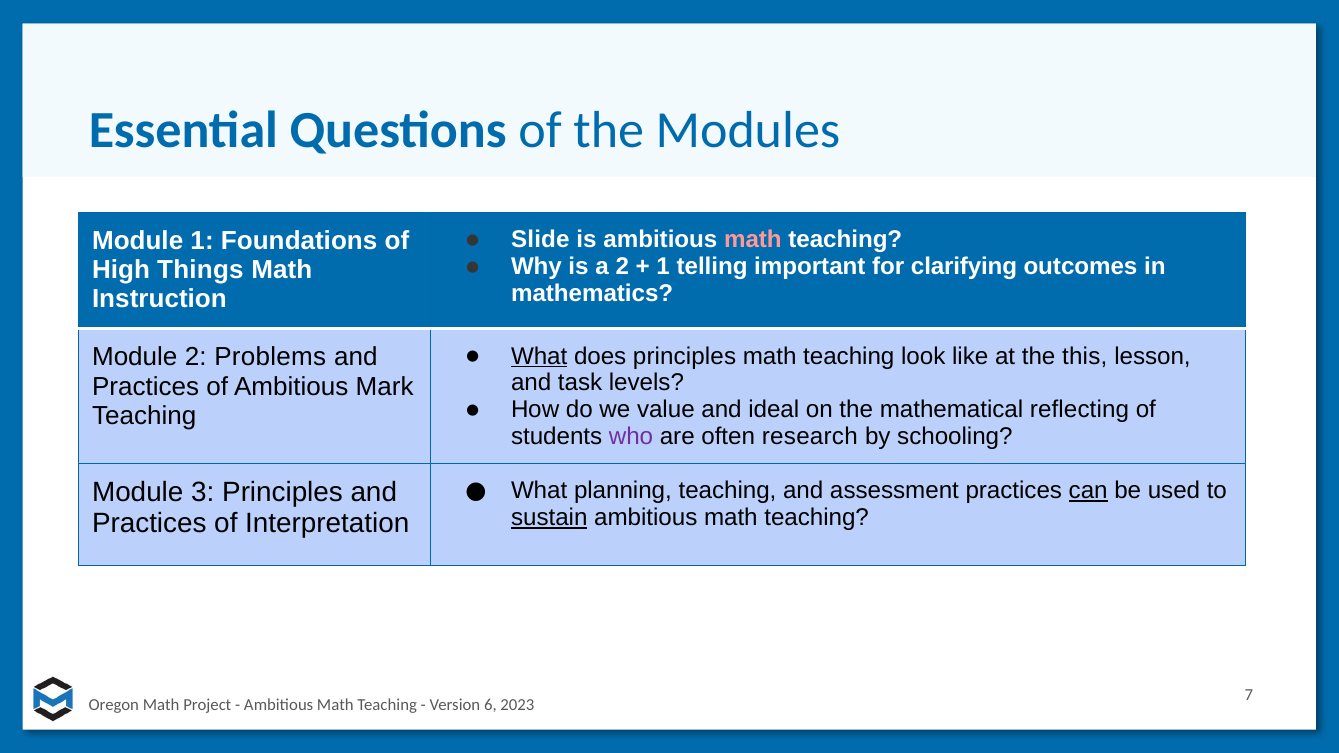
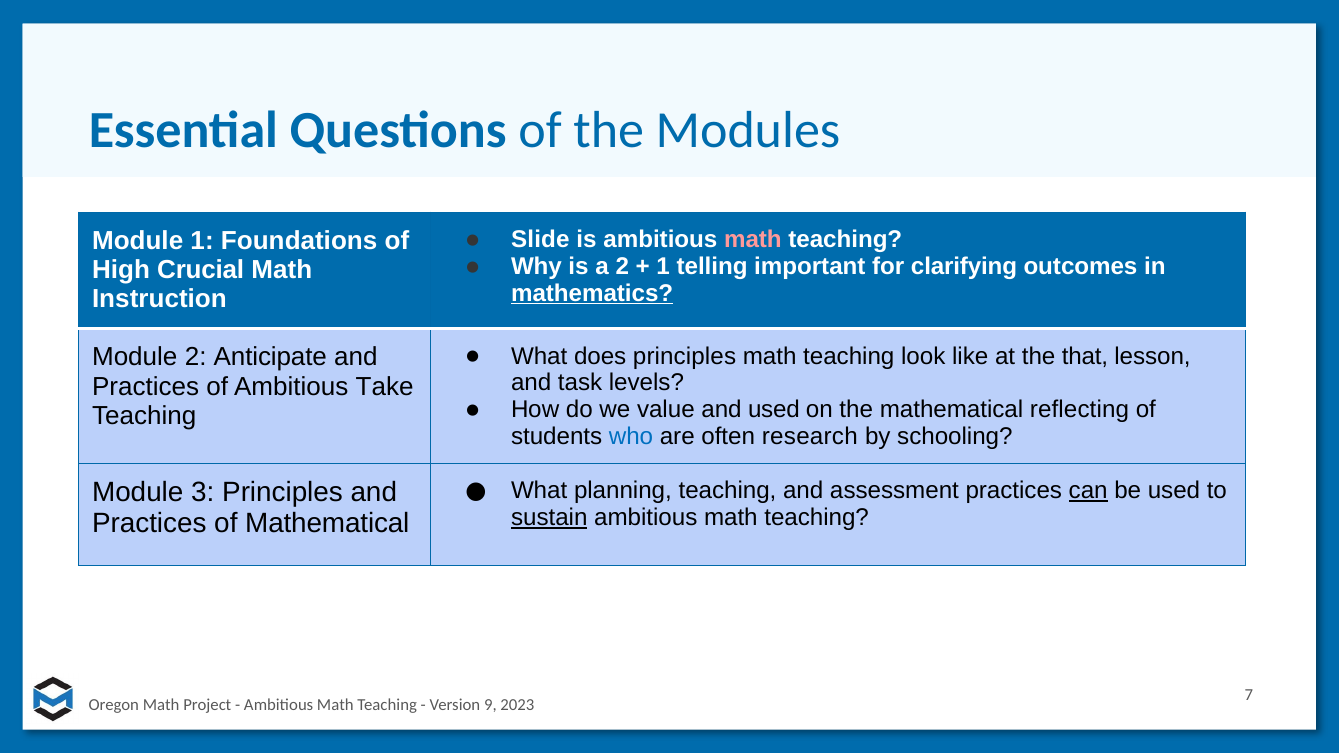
Things: Things -> Crucial (201, 270)
mathematics underline: none -> present (592, 293)
Problems: Problems -> Anticipate (270, 357)
What underline: present -> none (539, 356)
this: this -> that (1085, 356)
Mark: Mark -> Take (385, 387)
and ideal: ideal -> used (774, 410)
who colour: purple -> blue (631, 437)
of Interpretation: Interpretation -> Mathematical (327, 524)
6: 6 -> 9 (490, 706)
